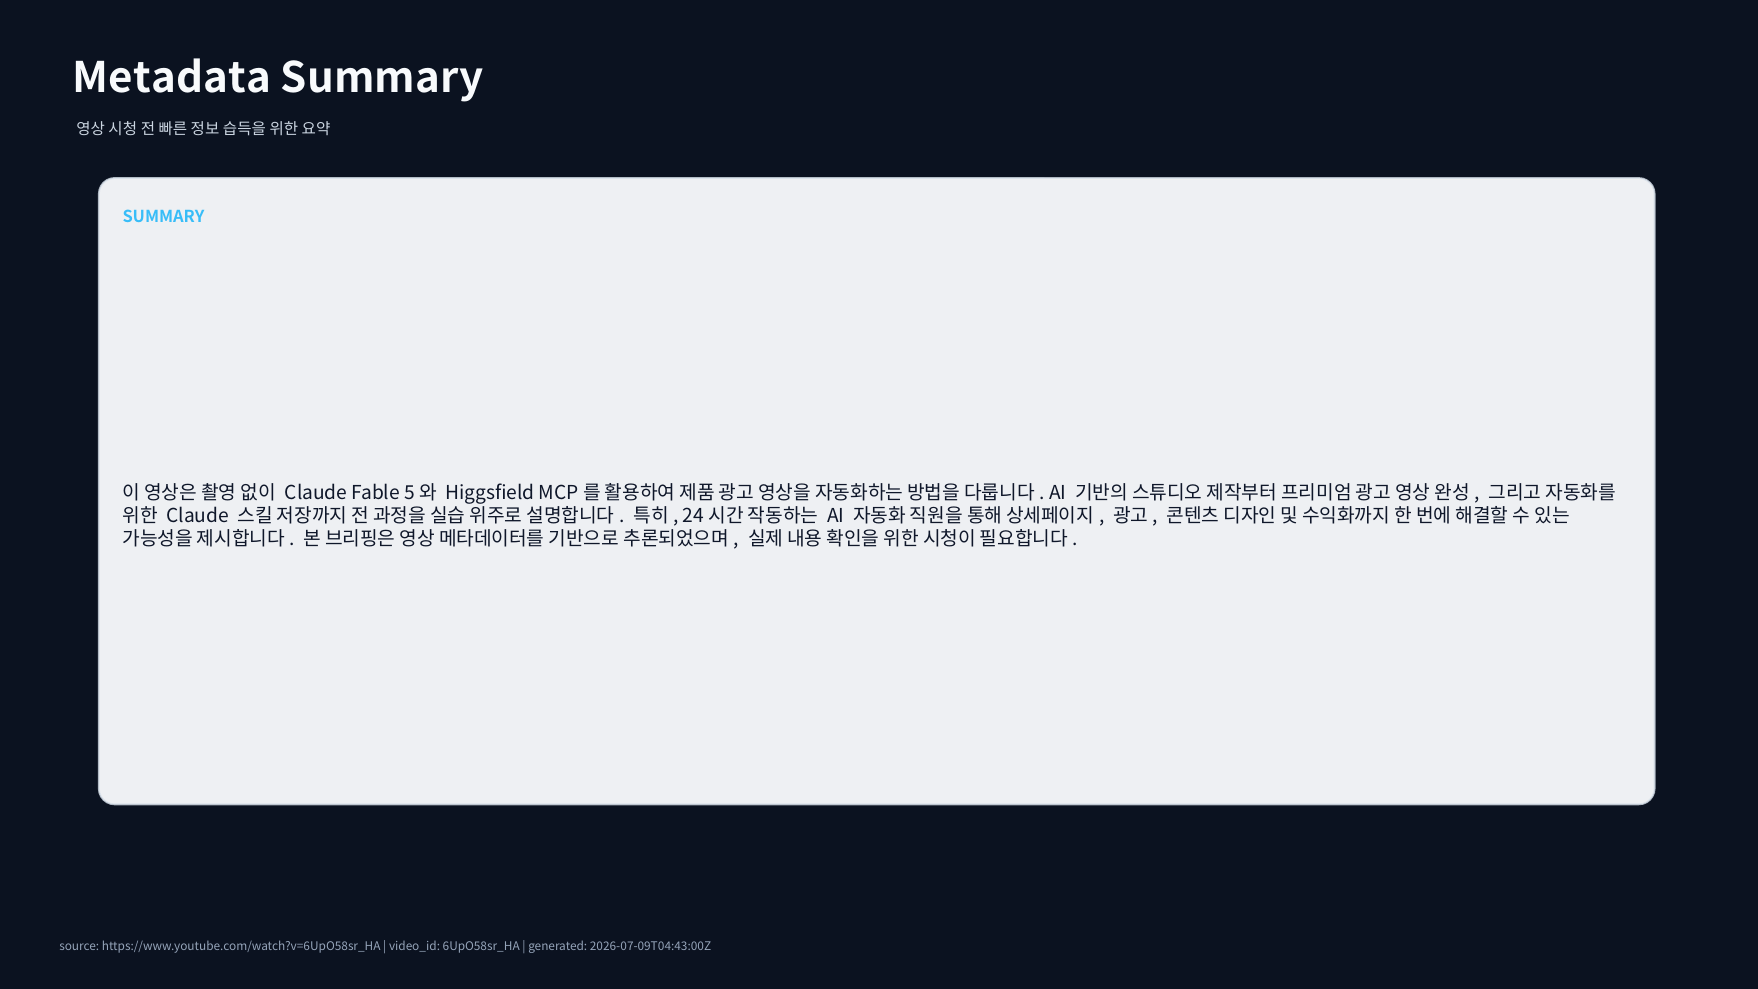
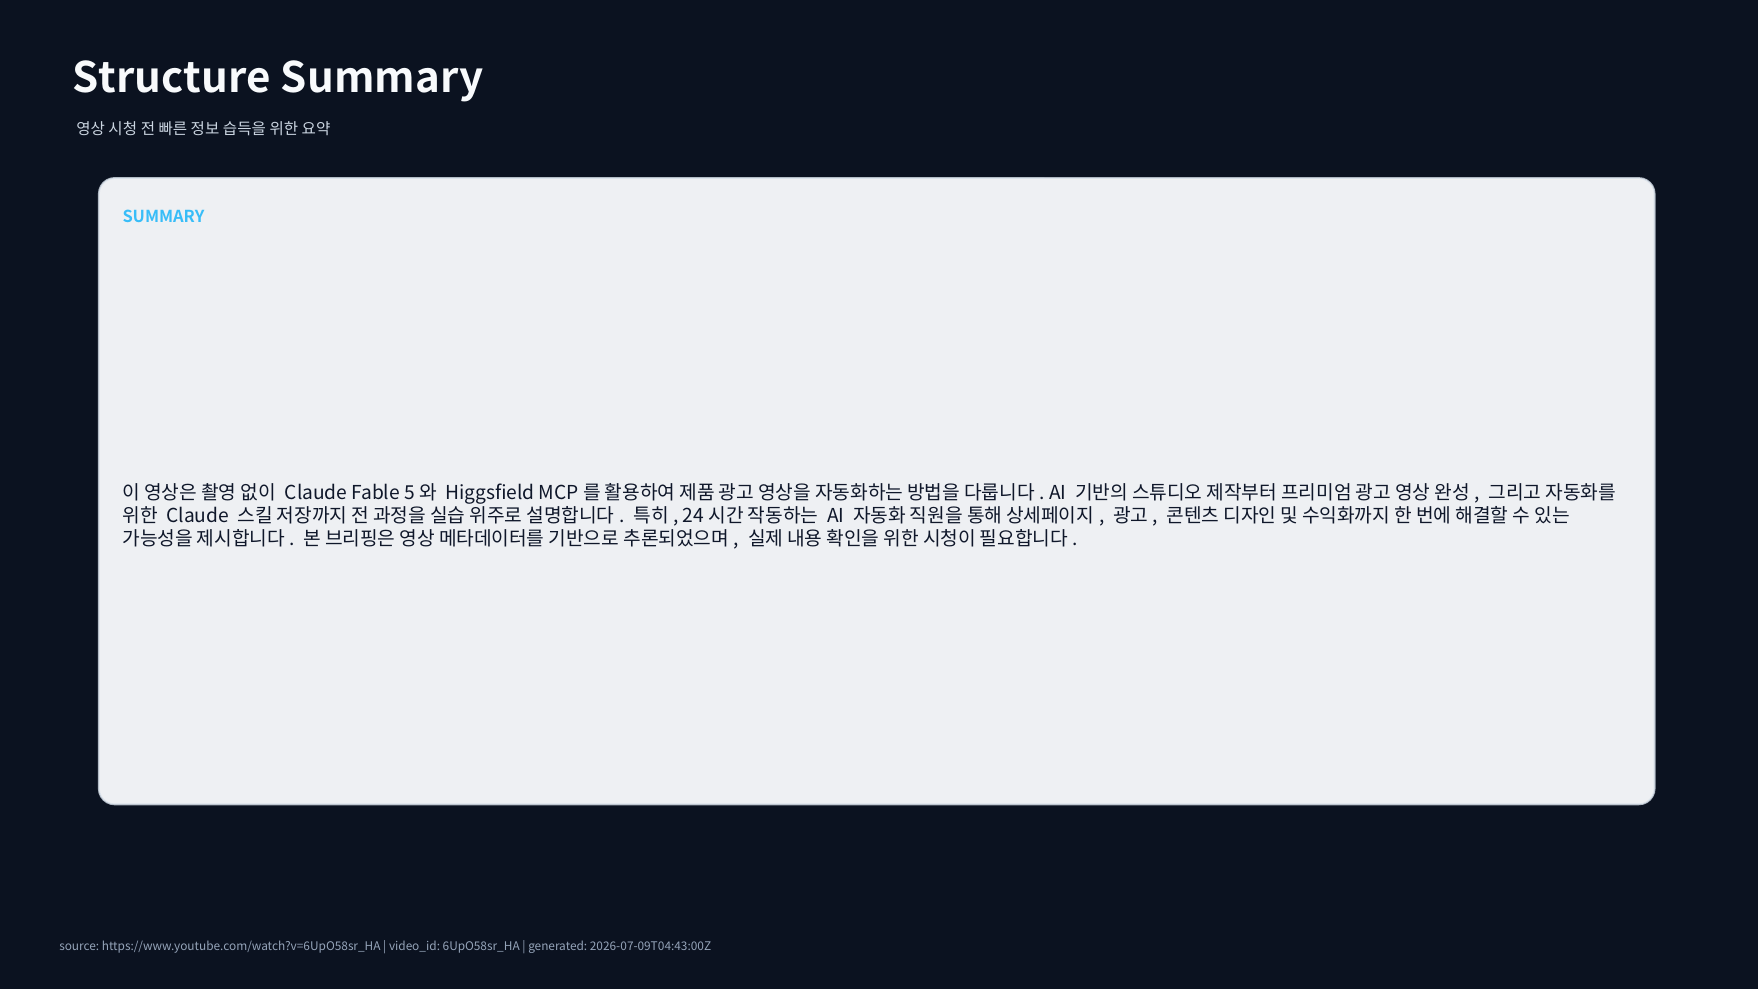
Metadata: Metadata -> Structure (172, 79)
